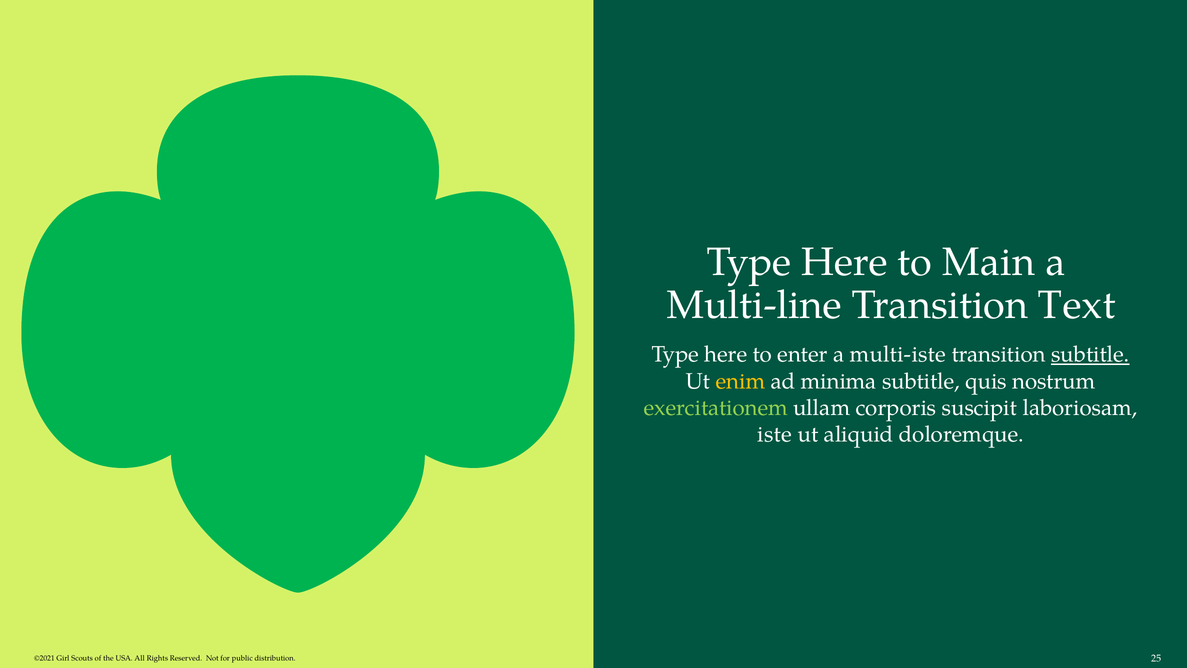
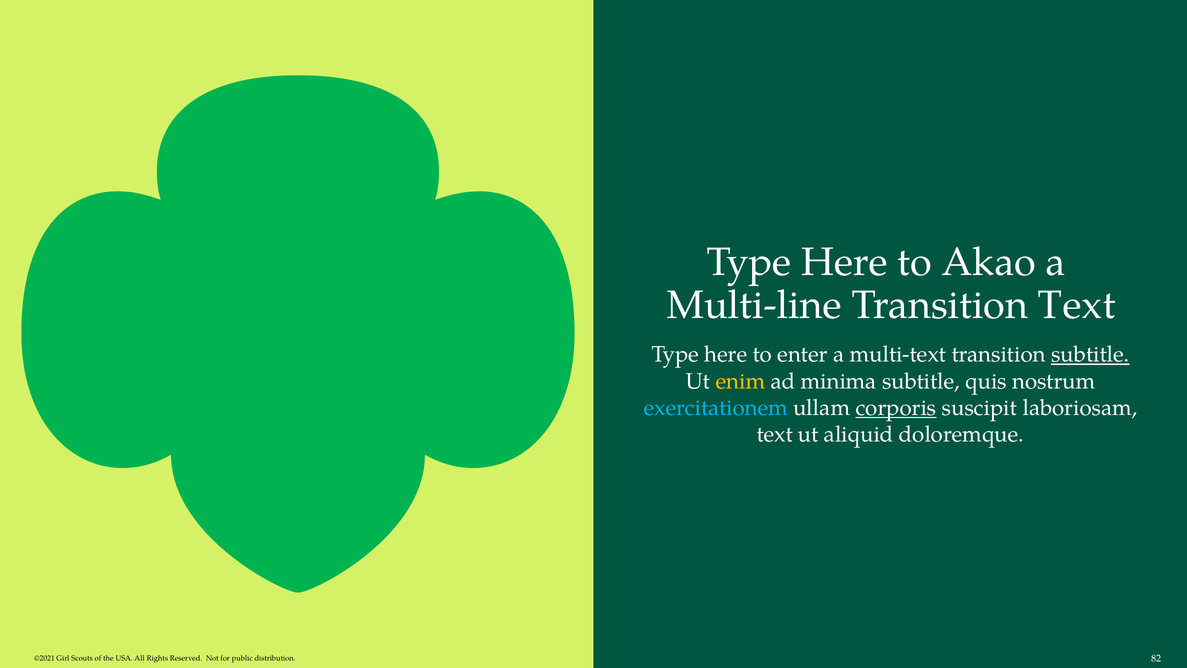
Main: Main -> Akao (989, 262)
multi-iste: multi-iste -> multi-text (898, 354)
exercitationem colour: light green -> light blue (716, 408)
corporis underline: none -> present (896, 408)
iste: iste -> text (775, 434)
25: 25 -> 82 (1156, 658)
